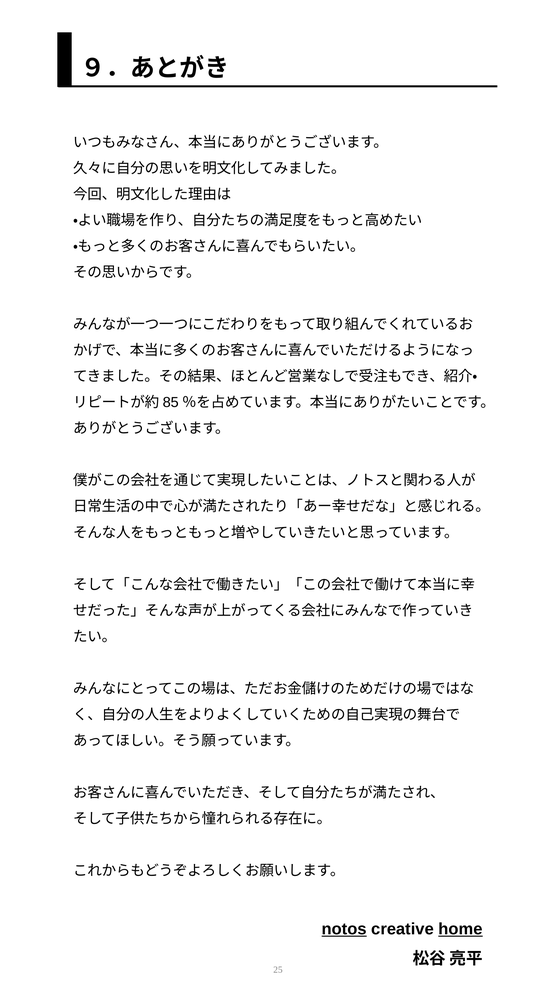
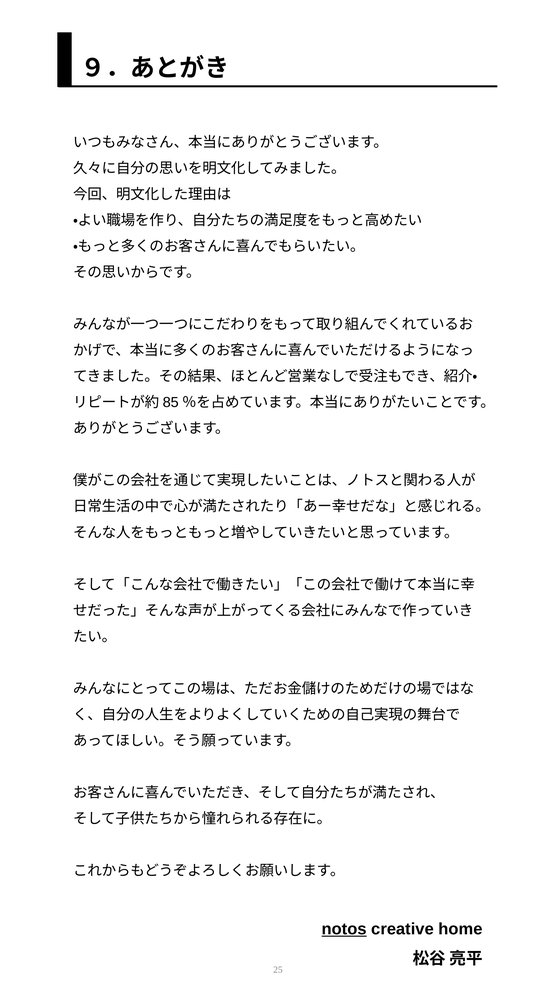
home underline: present -> none (460, 928)
